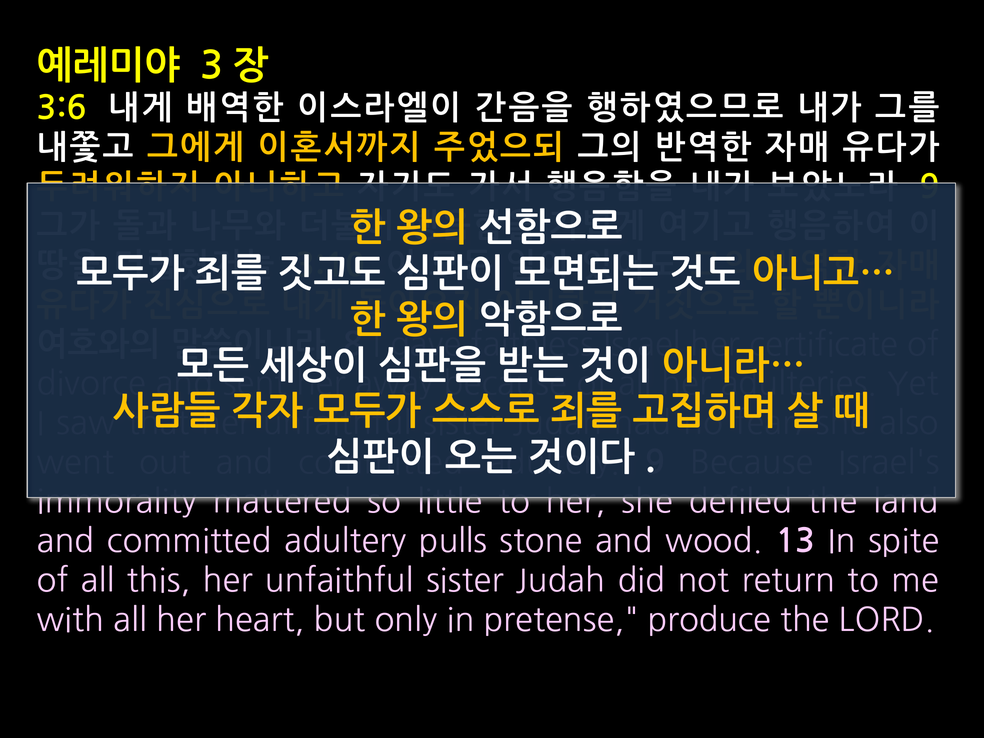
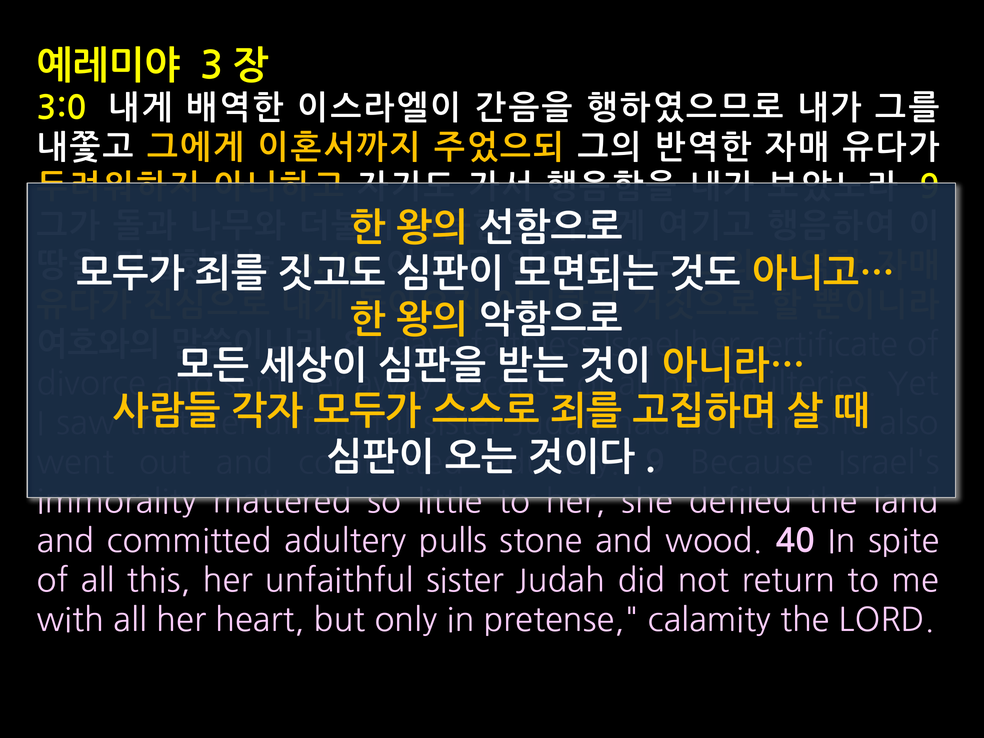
3:6: 3:6 -> 3:0 (62, 109)
13: 13 -> 40 (795, 541)
produce: produce -> calamity (709, 620)
